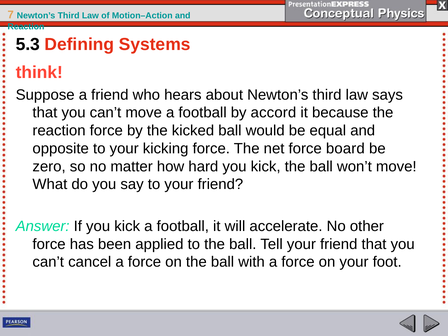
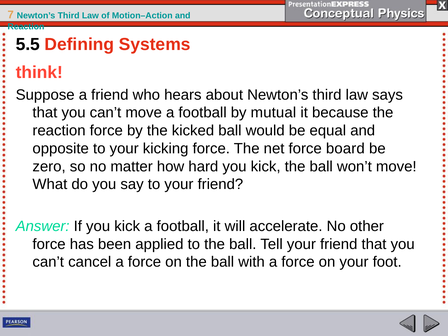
5.3: 5.3 -> 5.5 (28, 44)
accord: accord -> mutual (273, 113)
